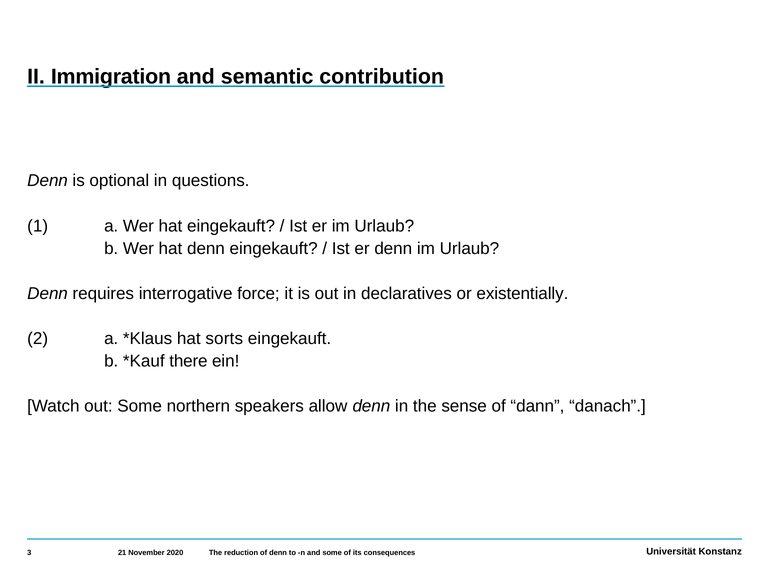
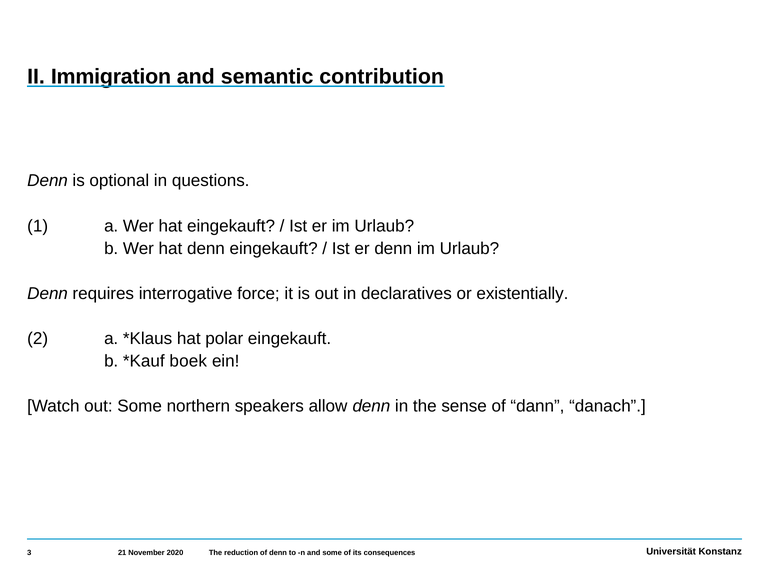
sorts: sorts -> polar (224, 338)
there: there -> boek (188, 361)
